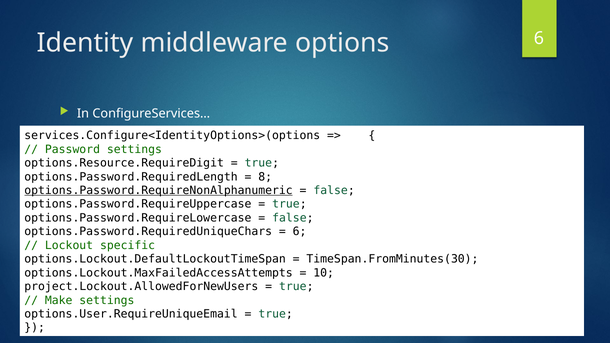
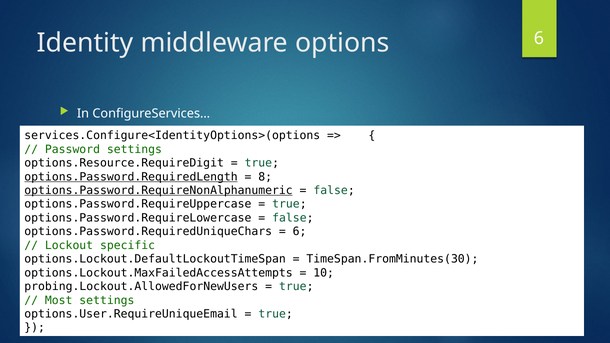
options.Password.RequiredLength underline: none -> present (131, 177)
project.Lockout.AllowedForNewUsers: project.Lockout.AllowedForNewUsers -> probing.Lockout.AllowedForNewUsers (141, 287)
Make: Make -> Most (59, 300)
